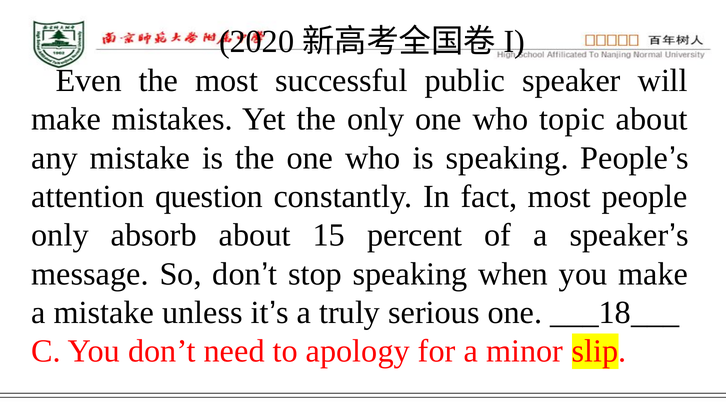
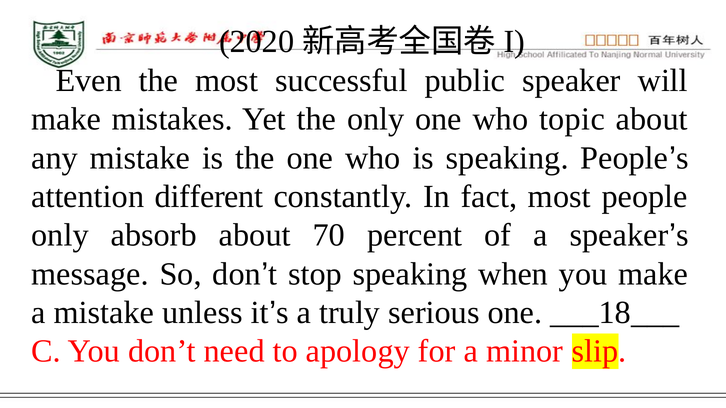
question: question -> different (209, 197)
15: 15 -> 70 (329, 235)
